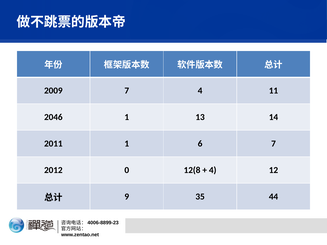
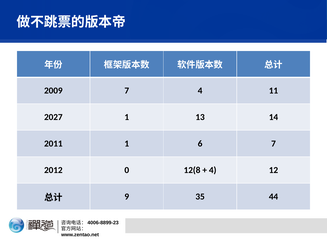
2046: 2046 -> 2027 (53, 117)
